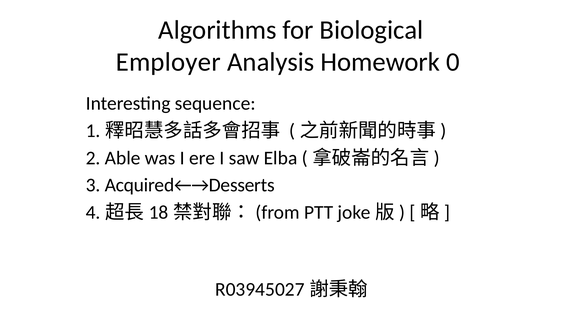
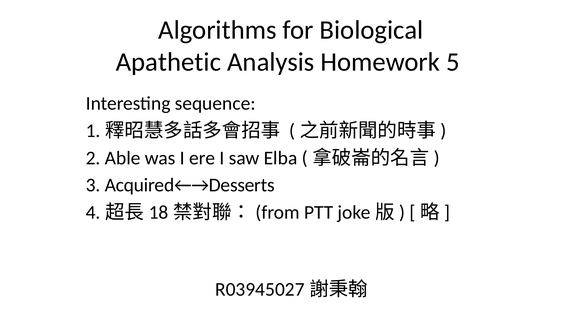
Employer: Employer -> Apathetic (168, 62)
0: 0 -> 5 (453, 62)
